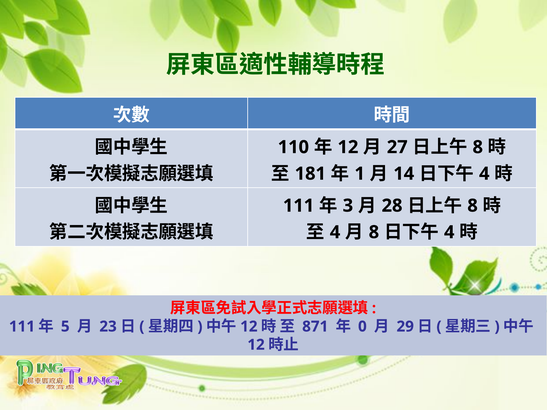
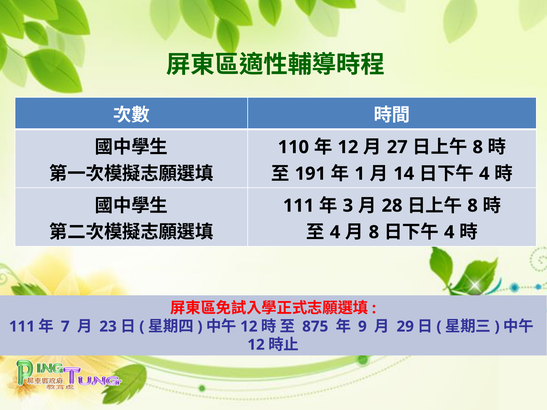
181: 181 -> 191 (310, 174)
5: 5 -> 7 (65, 327)
871: 871 -> 875 (315, 327)
0: 0 -> 9 (362, 327)
